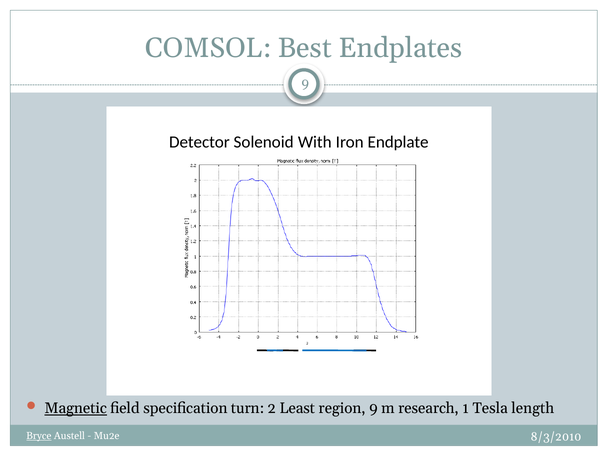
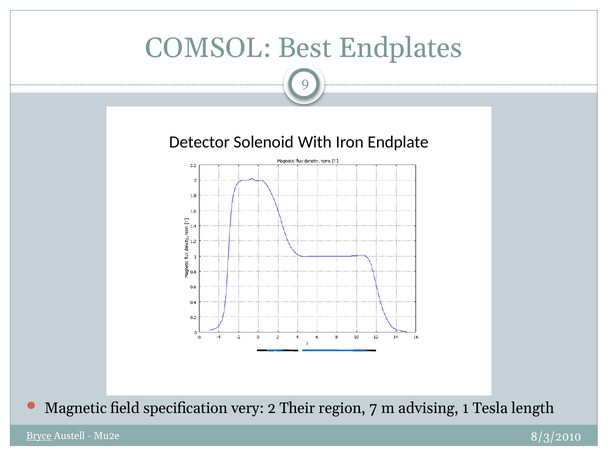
Magnetic underline: present -> none (76, 408)
turn: turn -> very (248, 408)
Least: Least -> Their (297, 408)
region 9: 9 -> 7 (373, 408)
research: research -> advising (428, 408)
